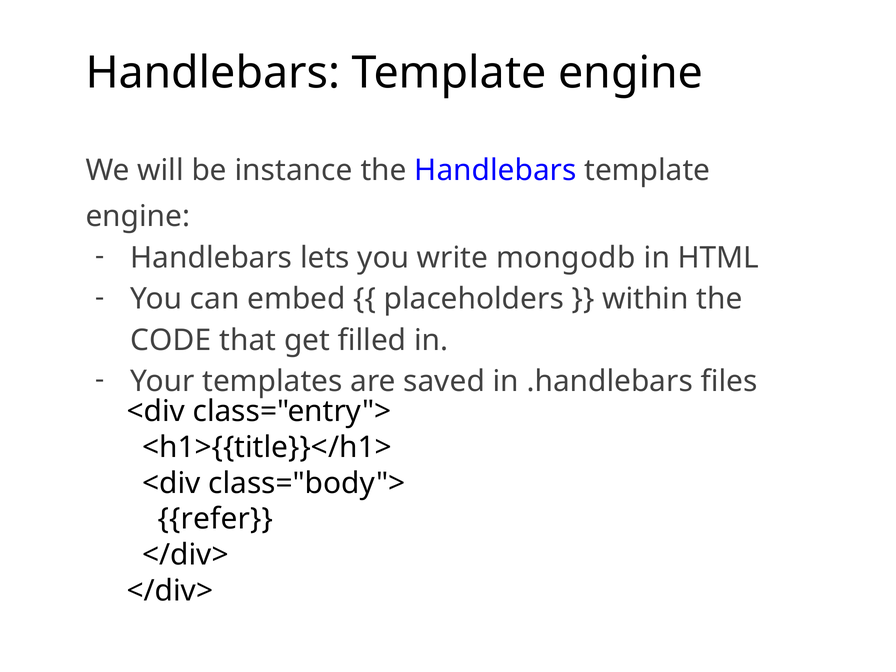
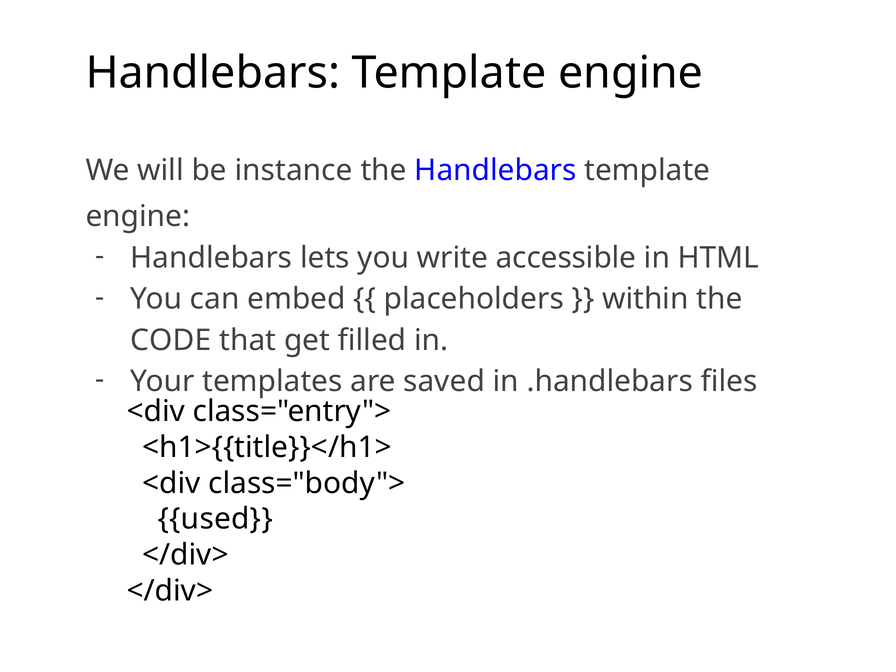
mongodb: mongodb -> accessible (566, 258)
refer: refer -> used (215, 519)
